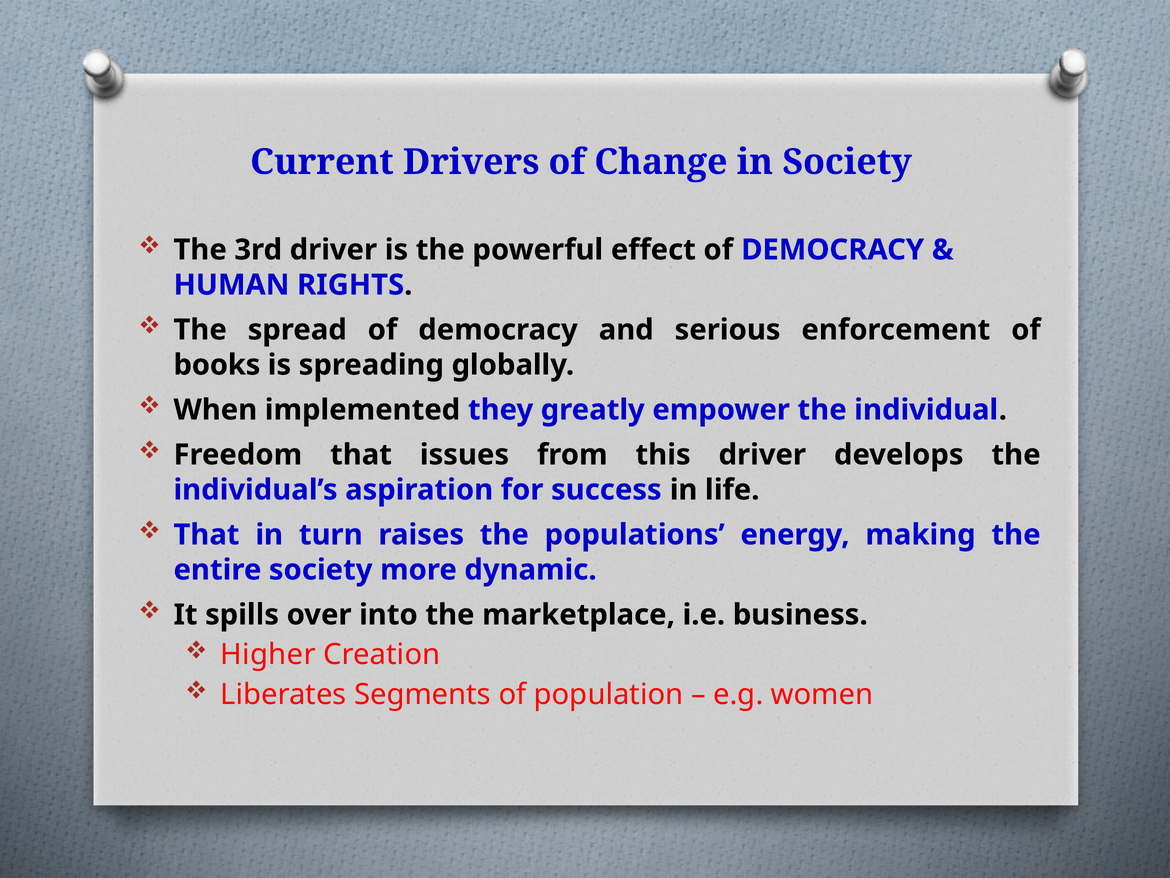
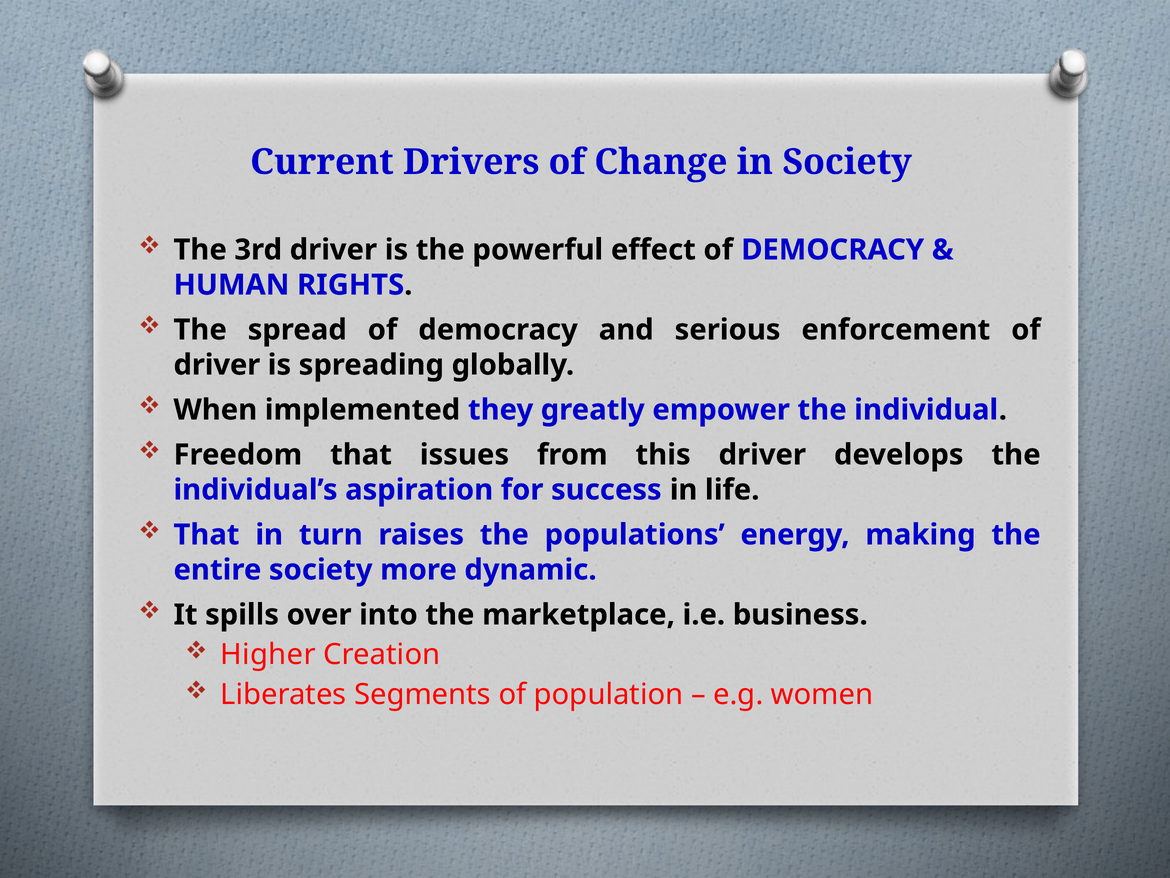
books: books -> driver (217, 365)
